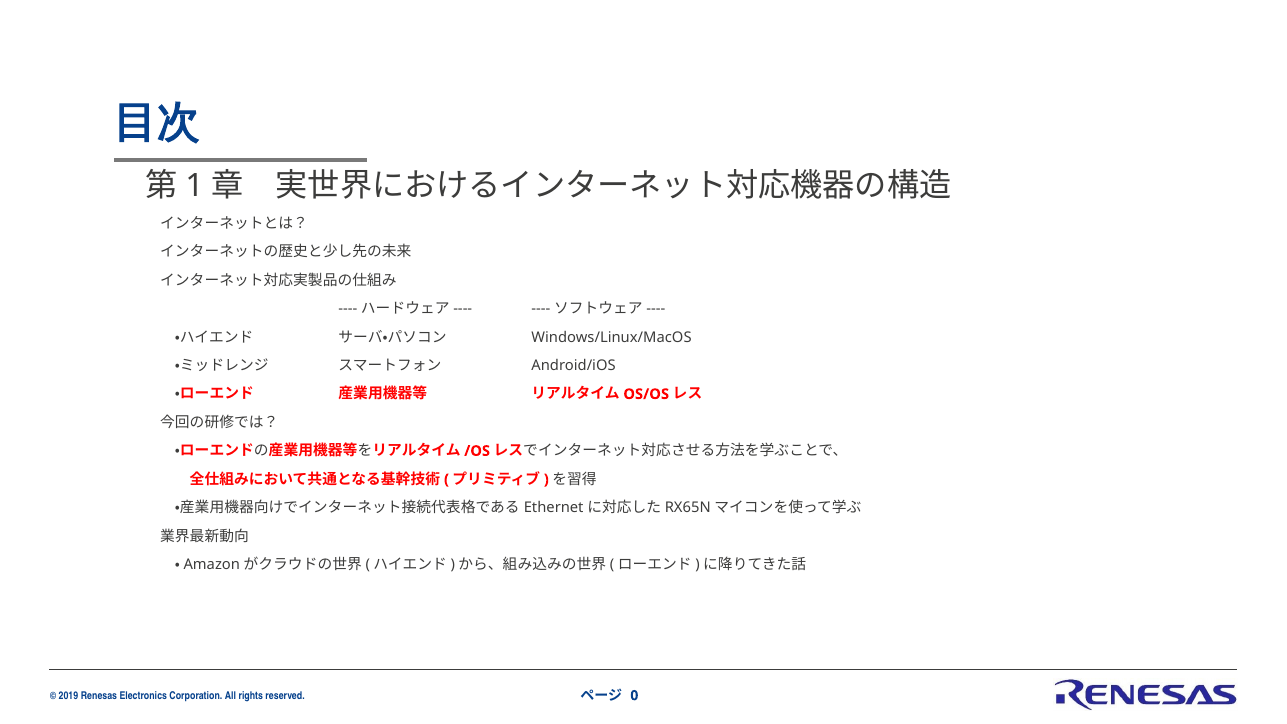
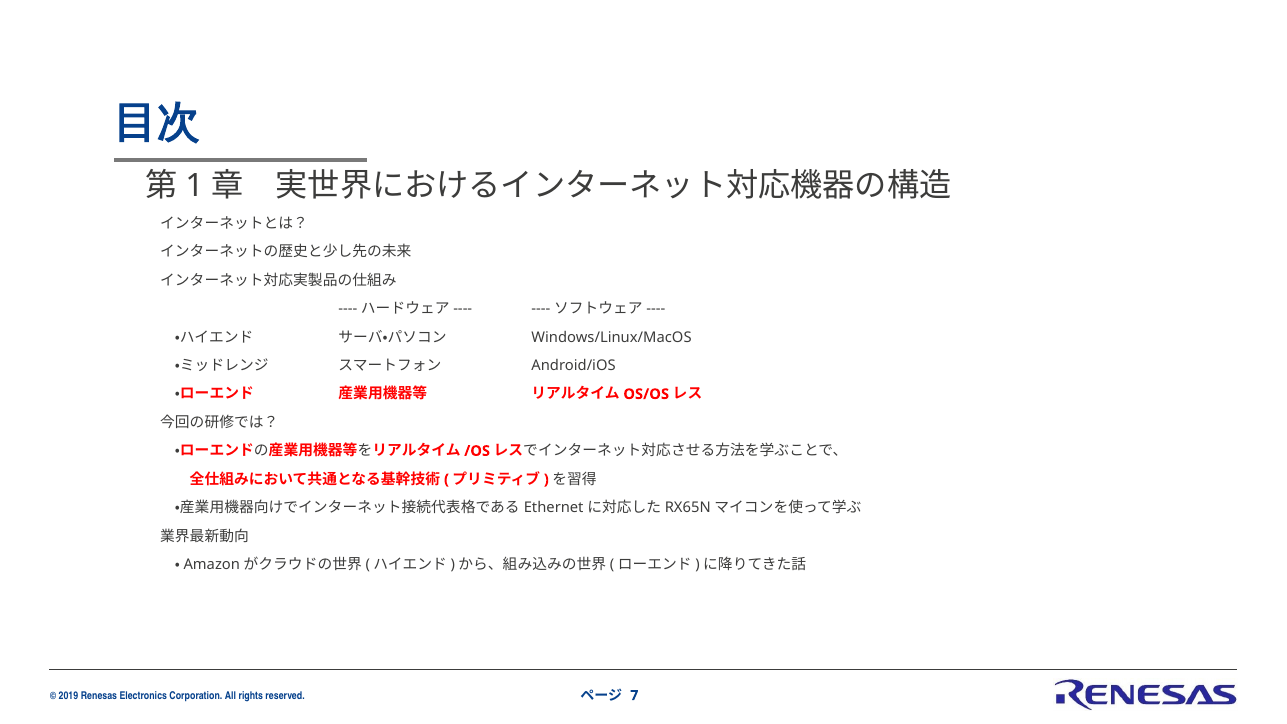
0: 0 -> 7 (634, 695)
